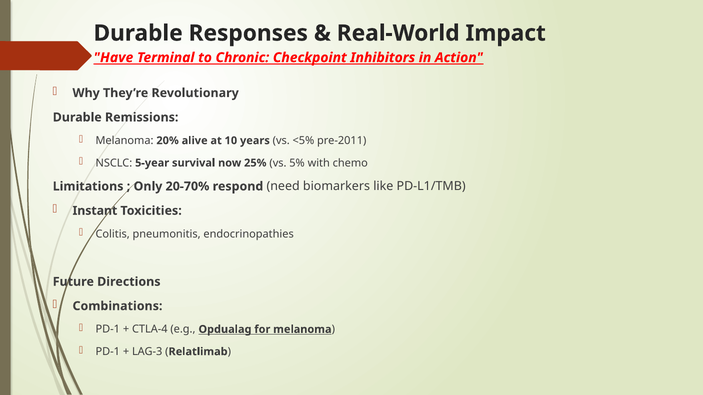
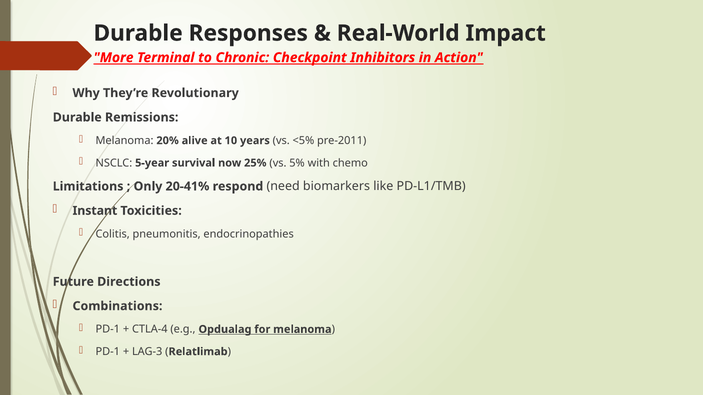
Have: Have -> More (114, 58)
20-70%: 20-70% -> 20-41% (187, 187)
